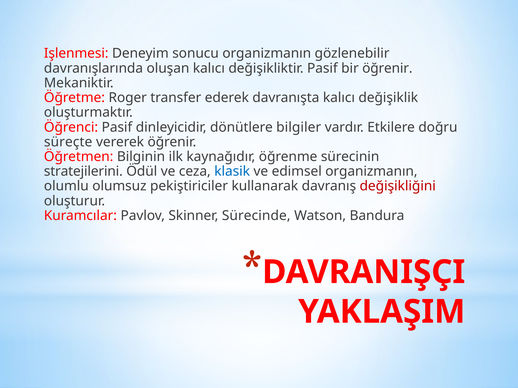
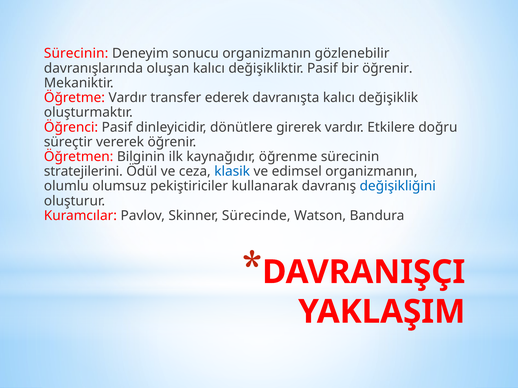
Işlenmesi: Işlenmesi -> Sürecinin (76, 54)
Öğretme Roger: Roger -> Vardır (128, 98)
bilgiler: bilgiler -> girerek (299, 127)
süreçte: süreçte -> süreçtir (68, 142)
değişikliğini colour: red -> blue (398, 186)
